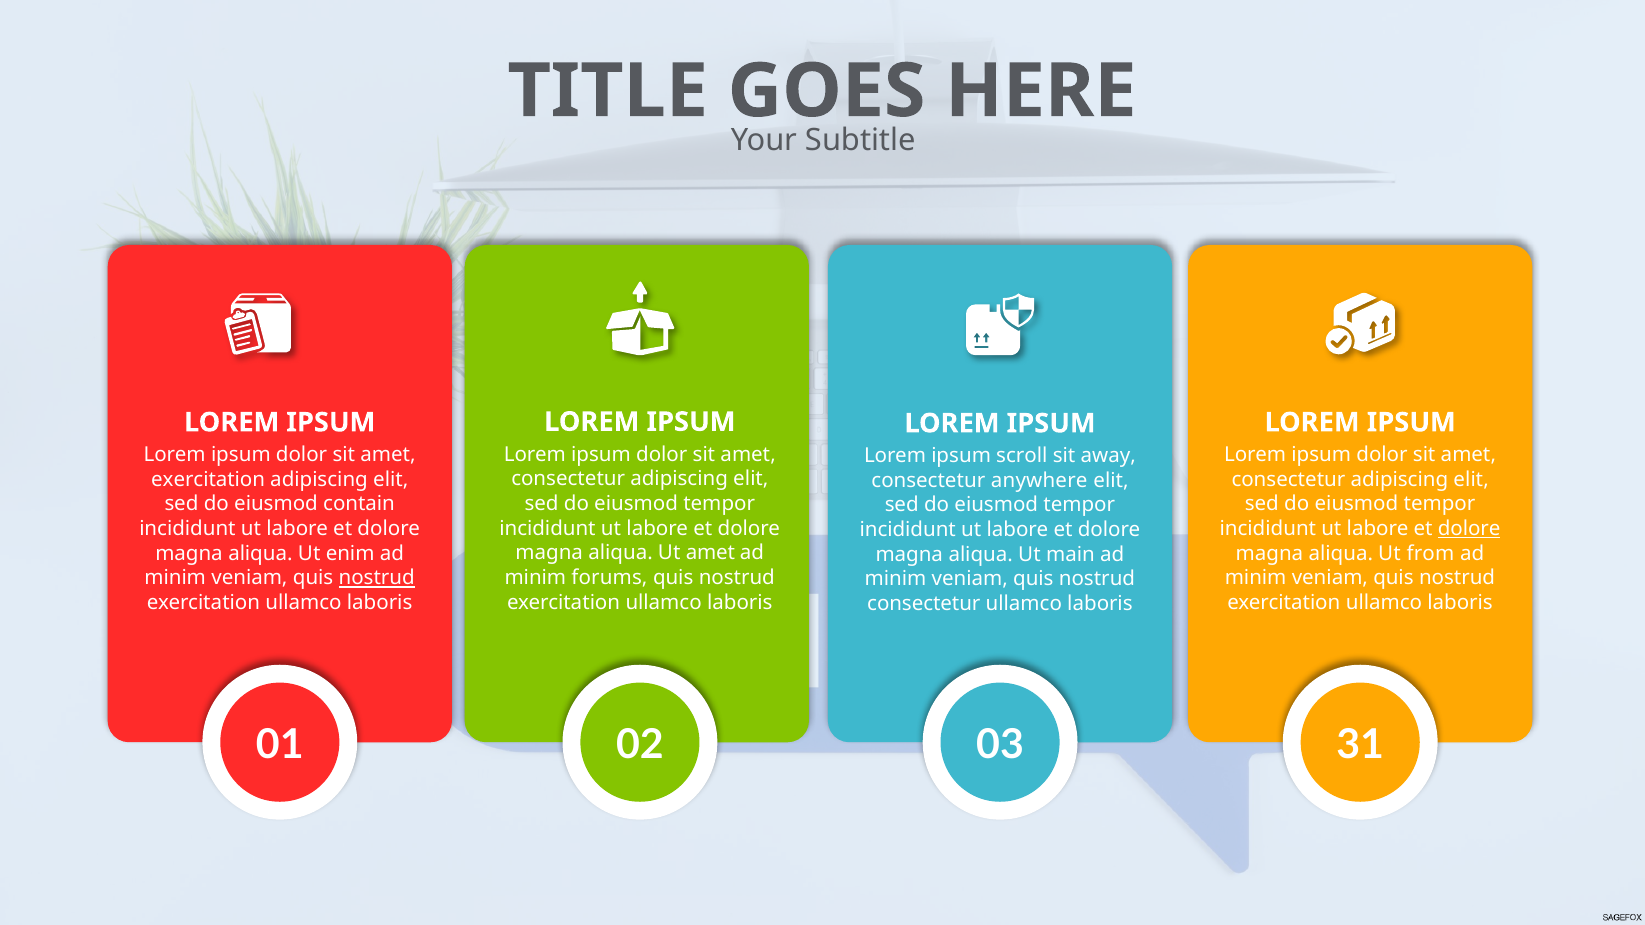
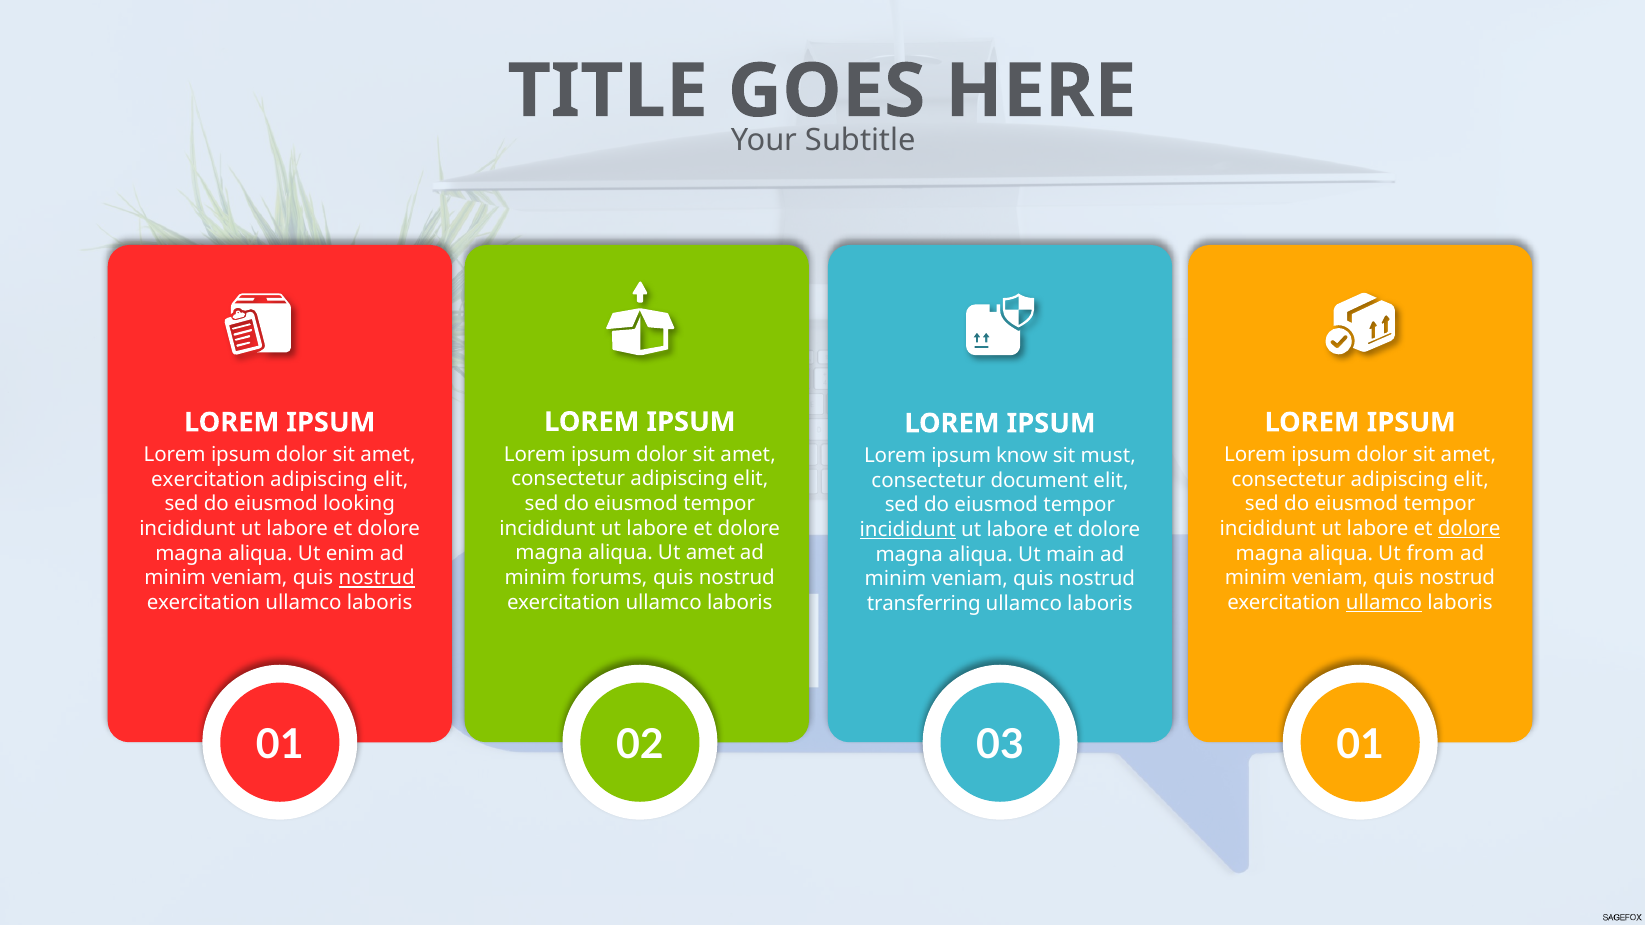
scroll: scroll -> know (1022, 456)
away: away -> must (1108, 456)
anywhere: anywhere -> document (1039, 481)
contain: contain -> looking (359, 504)
incididunt underline: none -> present (908, 530)
ullamco underline: none -> present (1384, 603)
consectetur: consectetur -> transferring (924, 604)
03 31: 31 -> 01 (1360, 745)
